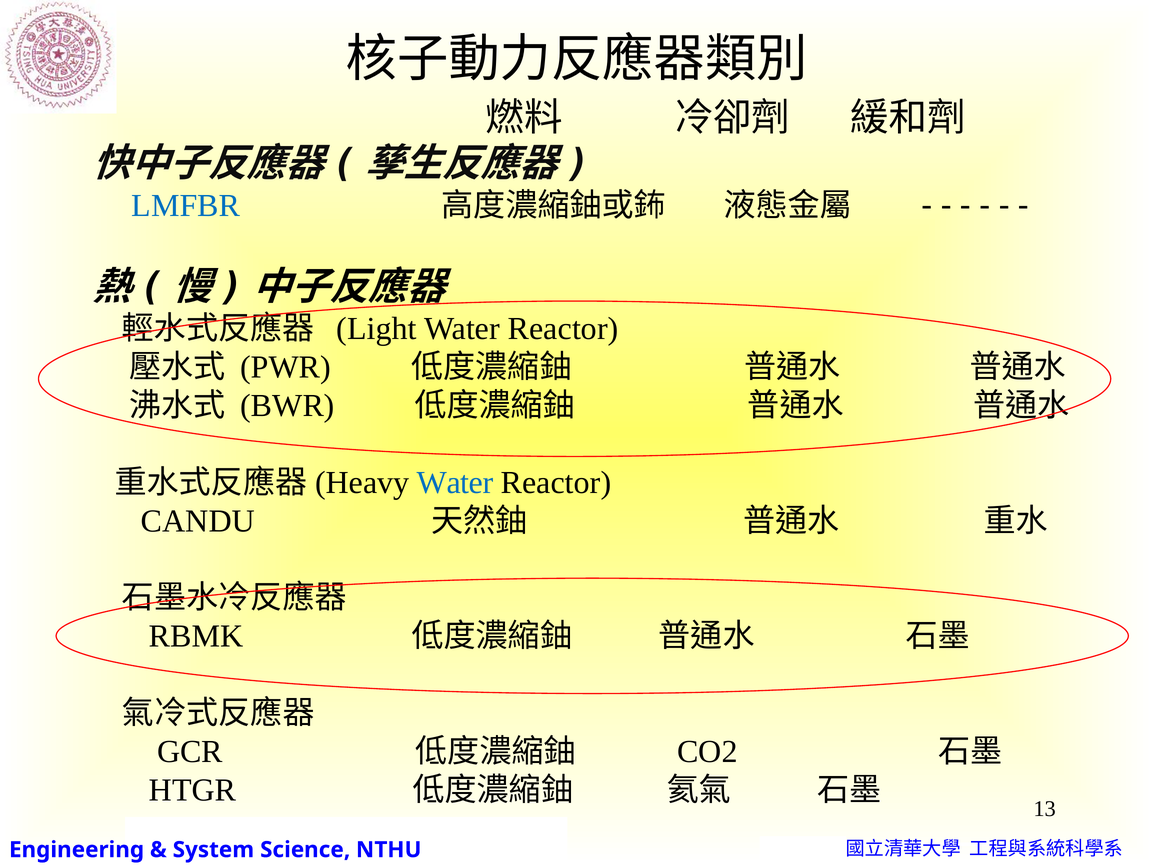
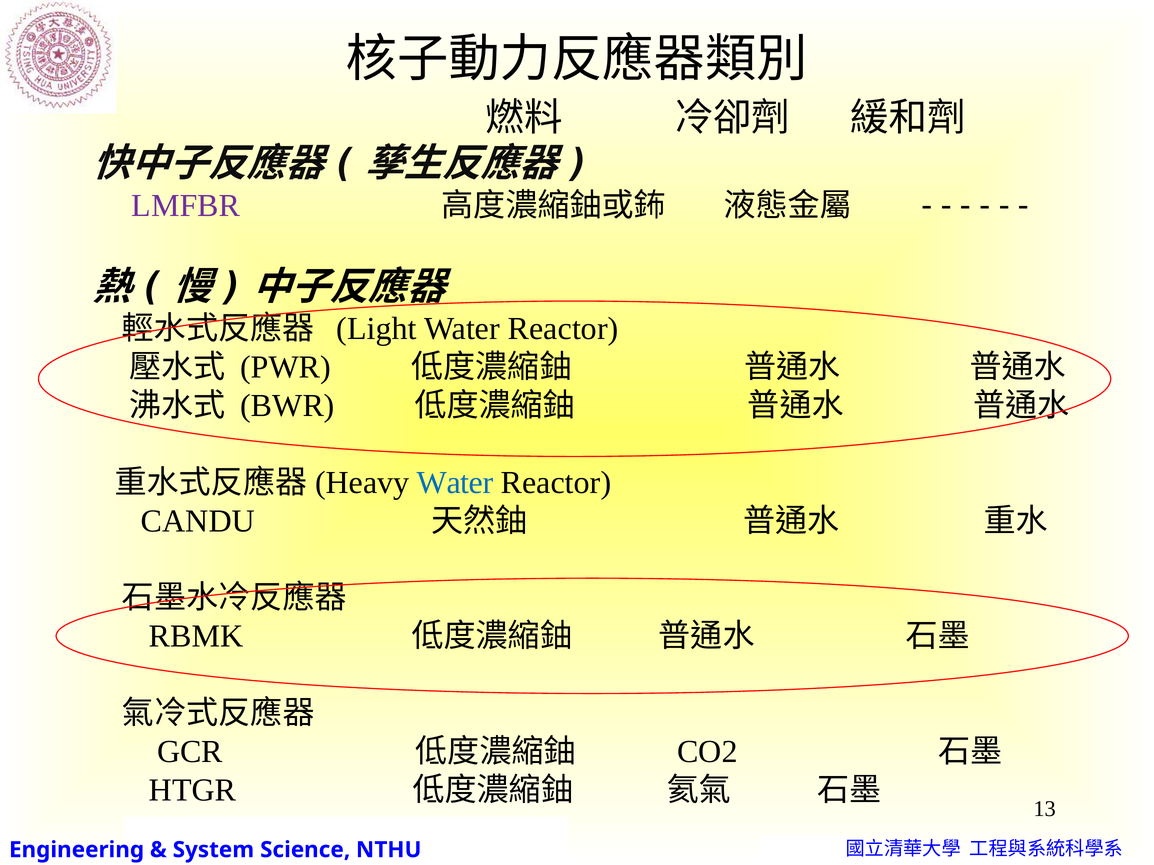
LMFBR colour: blue -> purple (186, 206)
